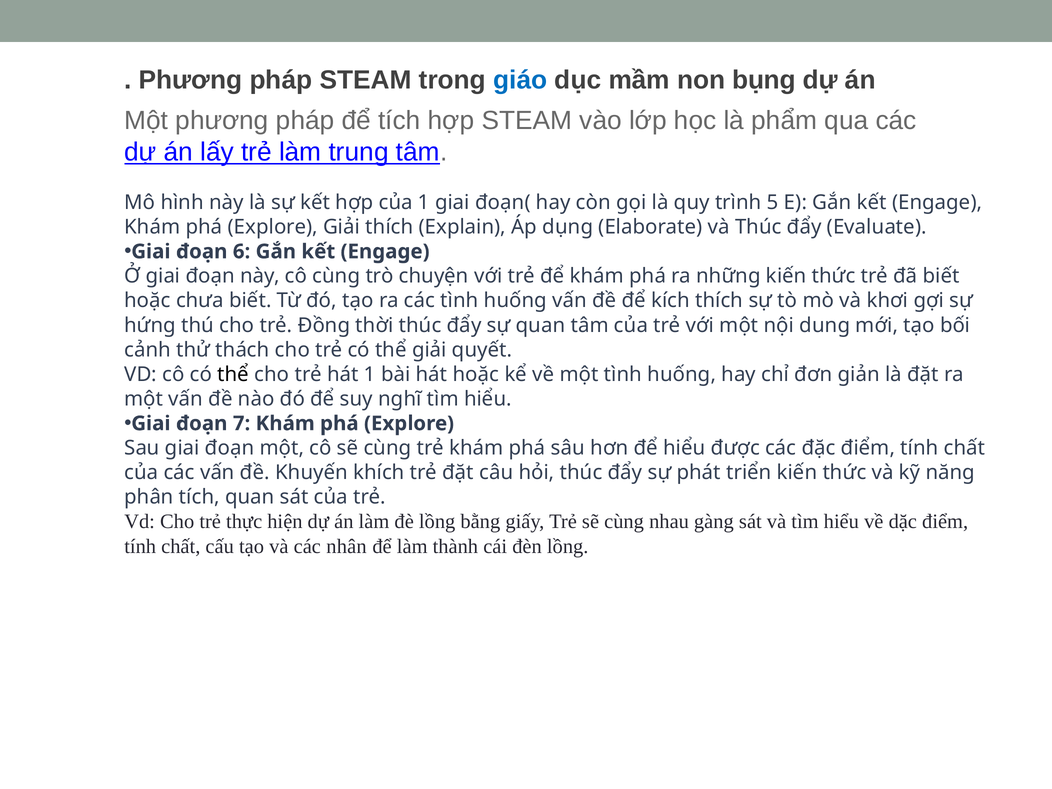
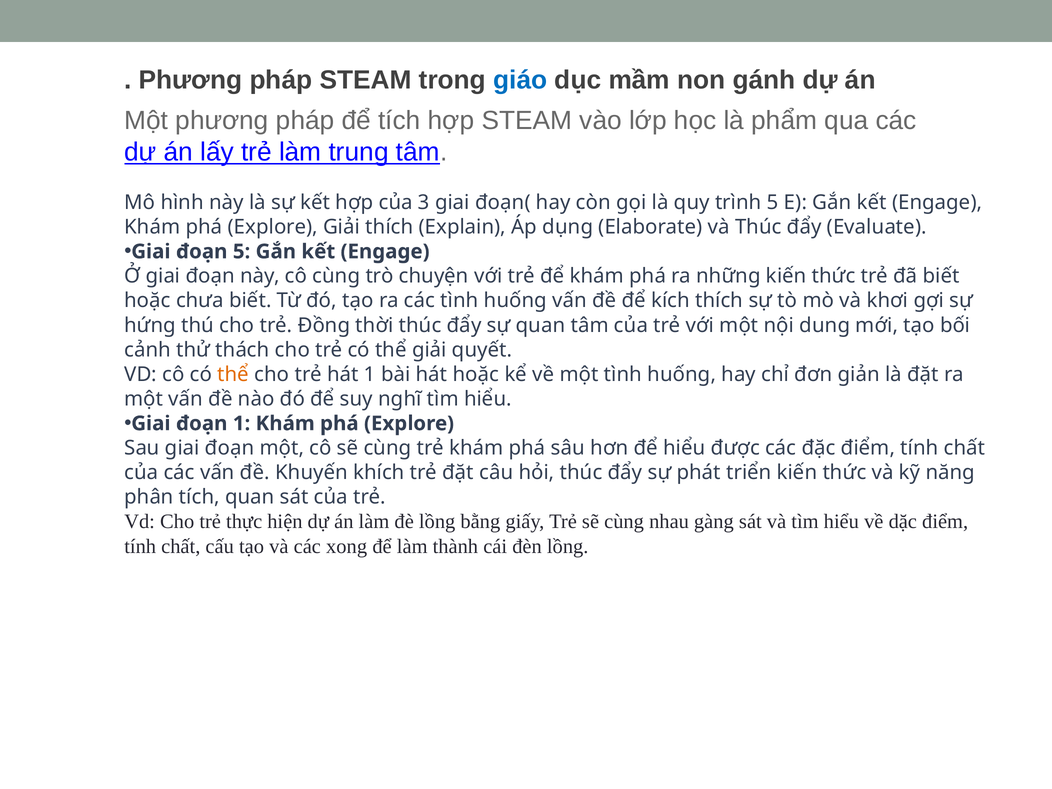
bụng: bụng -> gánh (764, 80)
của 1: 1 -> 3 (424, 202)
đoạn 6: 6 -> 5 (242, 252)
thể colour: black -> orange (233, 374)
đoạn 7: 7 -> 1 (242, 423)
nhân: nhân -> xong (347, 546)
